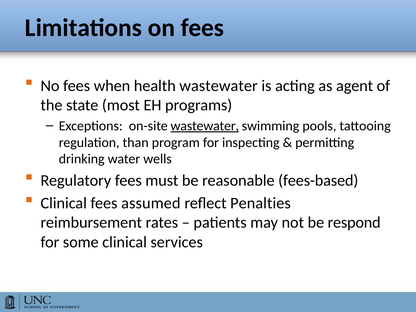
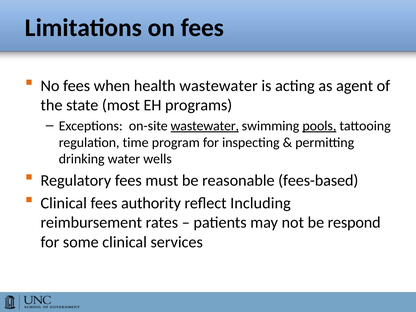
pools underline: none -> present (319, 126)
than: than -> time (136, 142)
assumed: assumed -> authority (151, 203)
Penalties: Penalties -> Including (261, 203)
